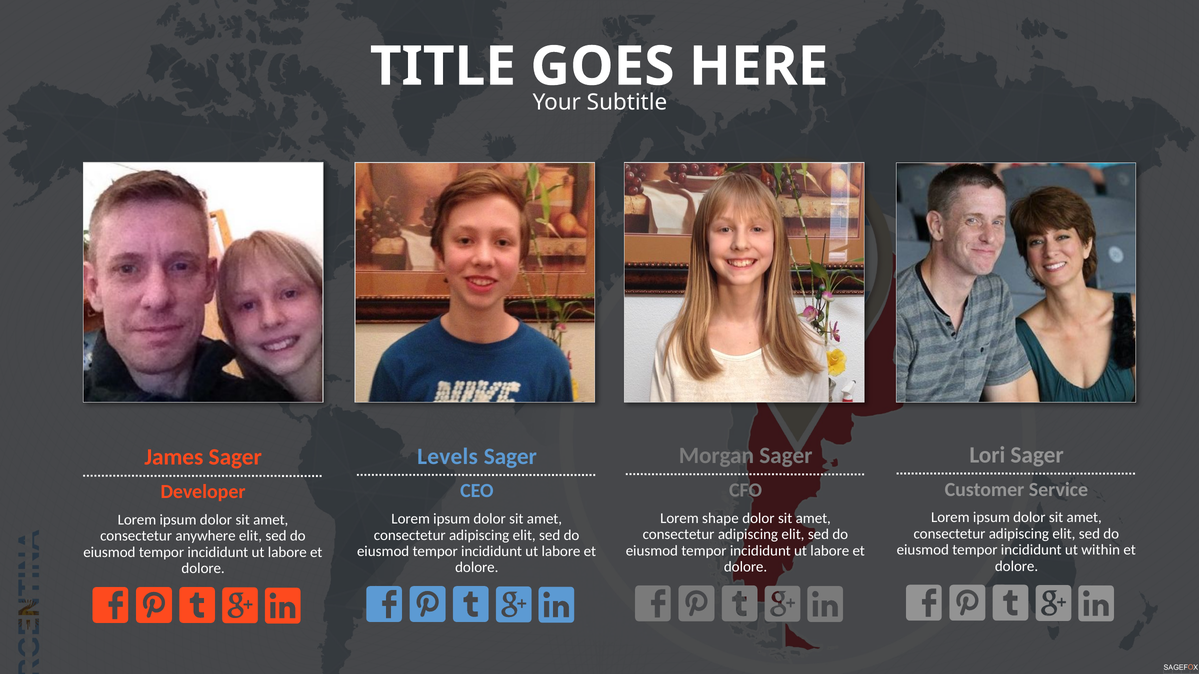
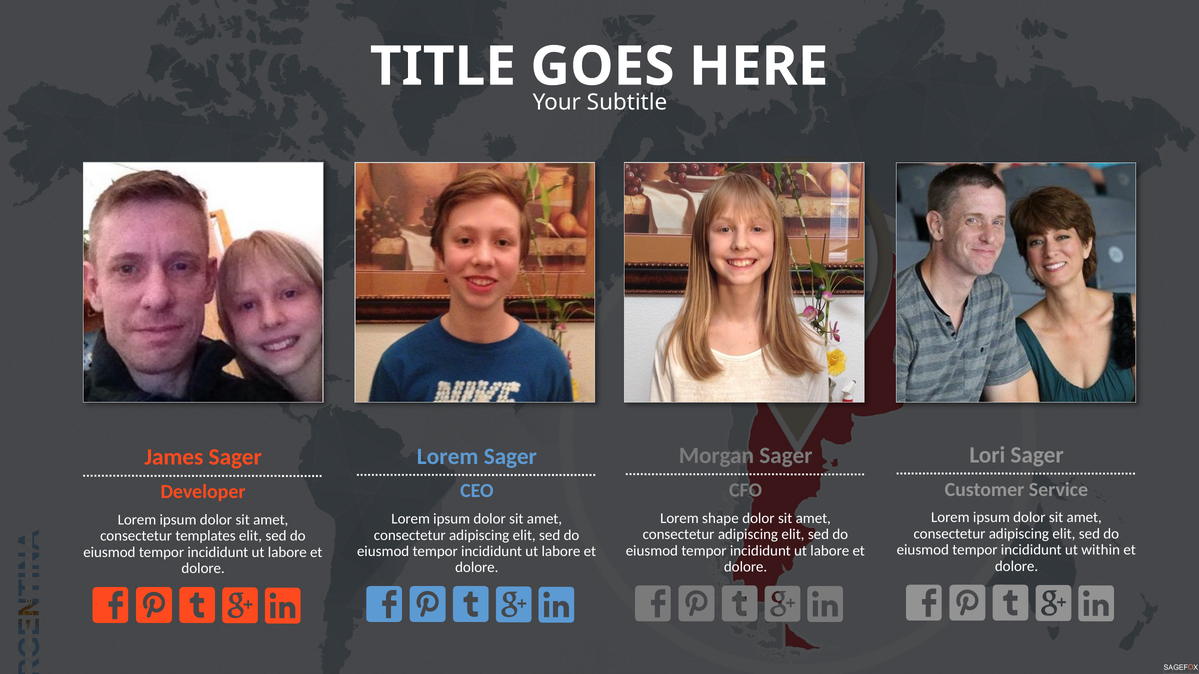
Levels: Levels -> Lorem (448, 457)
anywhere: anywhere -> templates (206, 536)
